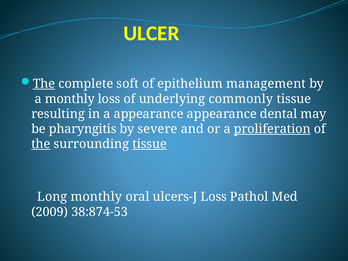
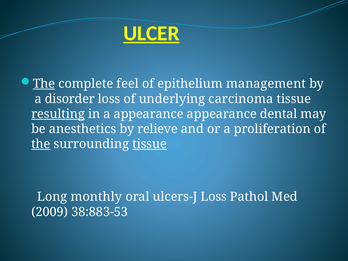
ULCER underline: none -> present (151, 33)
soft: soft -> feel (128, 84)
a monthly: monthly -> disorder (70, 99)
commonly: commonly -> carcinoma (241, 99)
resulting underline: none -> present (58, 114)
pharyngitis: pharyngitis -> anesthetics (83, 129)
severe: severe -> relieve (158, 129)
proliferation underline: present -> none (272, 129)
38:874-53: 38:874-53 -> 38:883-53 (100, 212)
